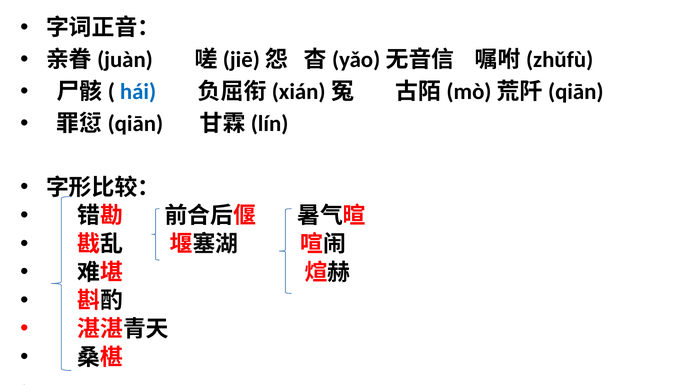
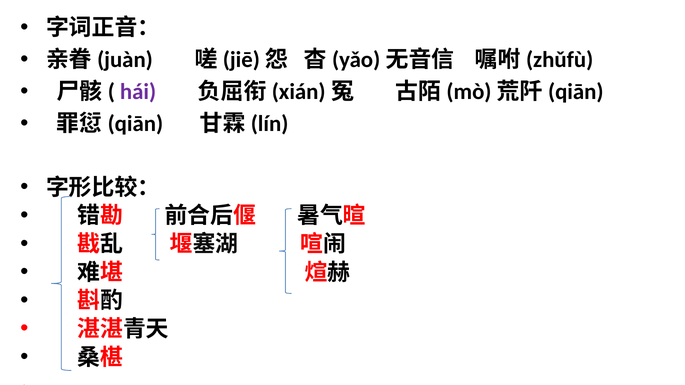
hái colour: blue -> purple (138, 92)
